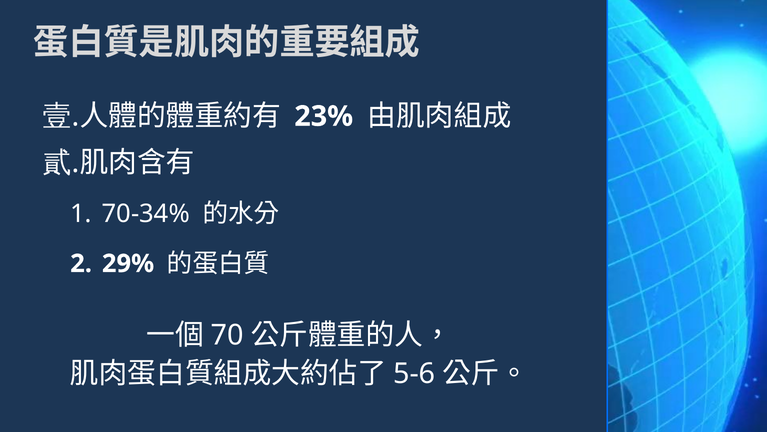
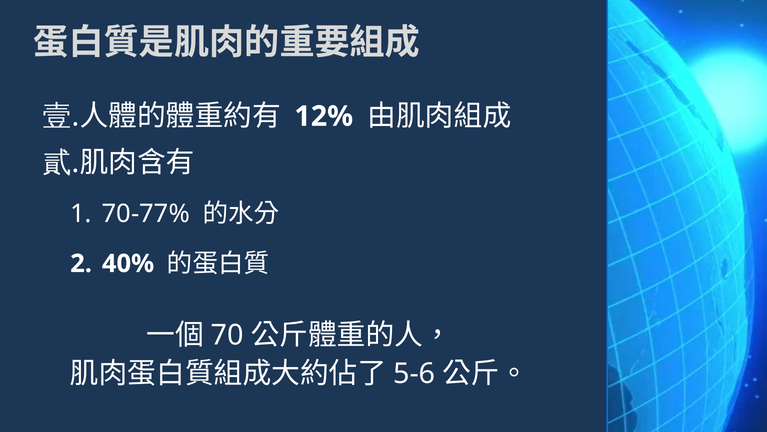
23%: 23% -> 12% (324, 116)
70-34%: 70-34% -> 70-77% (146, 214)
29%: 29% -> 40% (128, 263)
